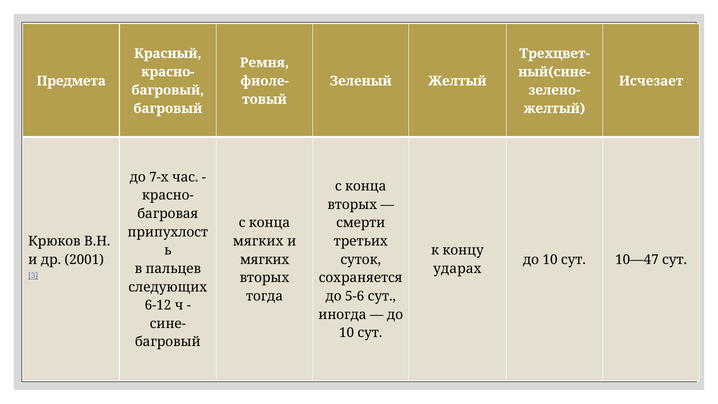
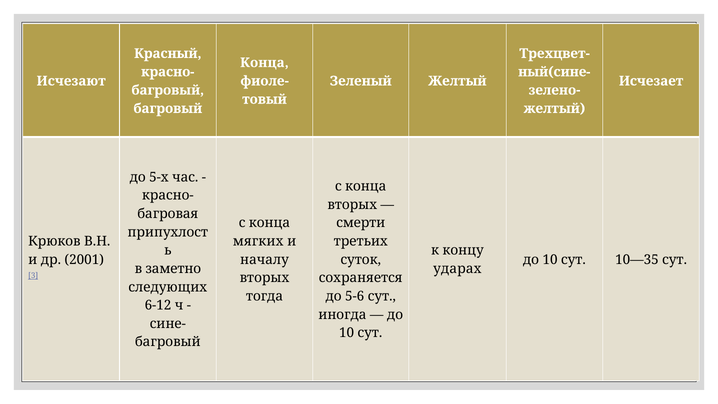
Ремня: Ремня -> Конца (264, 63)
Предмета: Предмета -> Исчезают (71, 81)
7-х: 7-х -> 5-х (159, 177)
мягких: мягких -> началу (264, 260)
10—47: 10—47 -> 10—35 (637, 260)
пальцев: пальцев -> заметно (173, 269)
